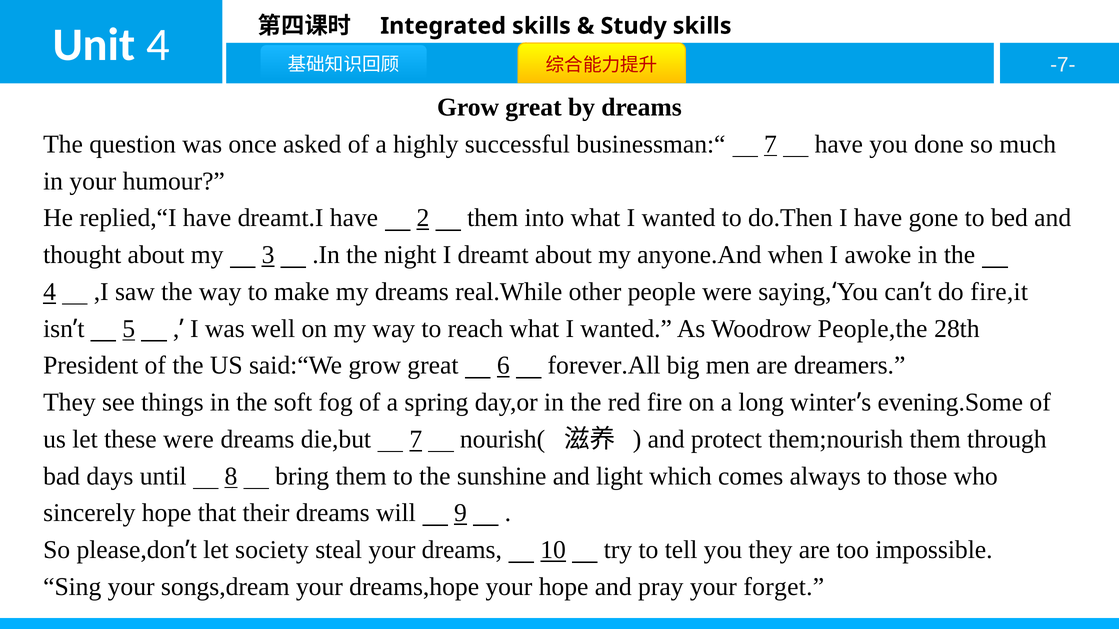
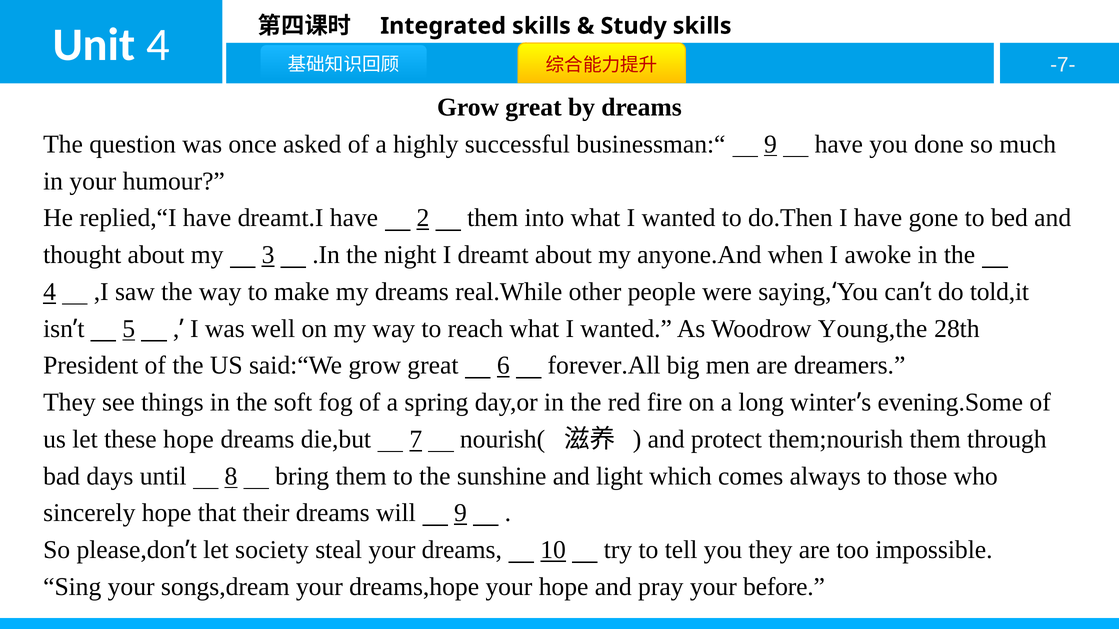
businessman:“ 7: 7 -> 9 (770, 144)
fire,it: fire,it -> told,it (999, 292)
People,the: People,the -> Young,the (873, 329)
these were: were -> hope (188, 440)
forget: forget -> before (784, 587)
